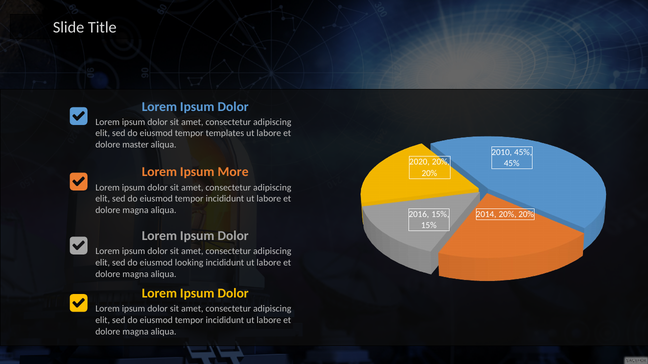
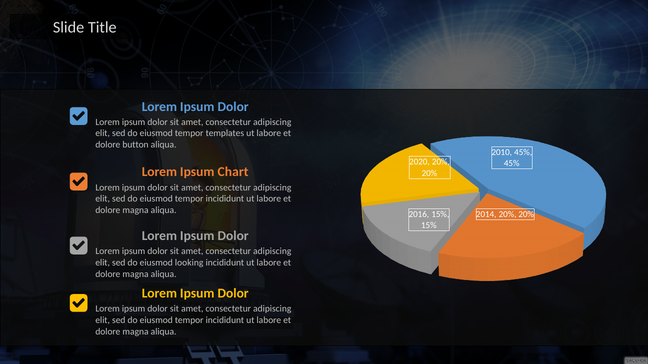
master: master -> button (136, 145)
More: More -> Chart (233, 172)
